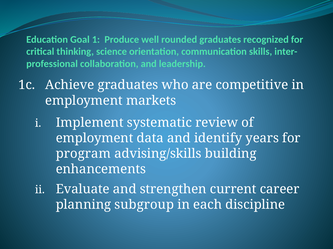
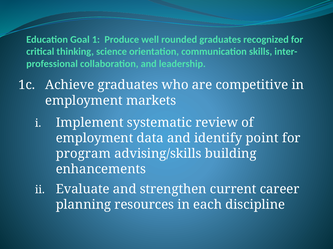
years: years -> point (262, 139)
subgroup: subgroup -> resources (144, 205)
